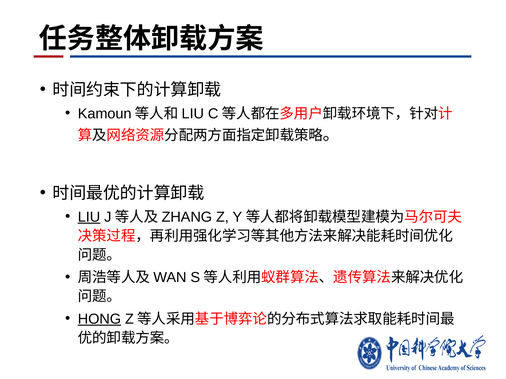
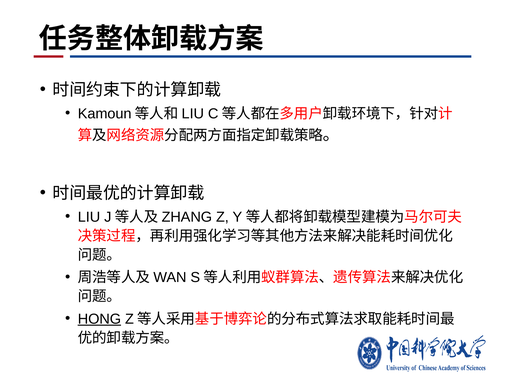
LIU underline: present -> none (89, 217)
